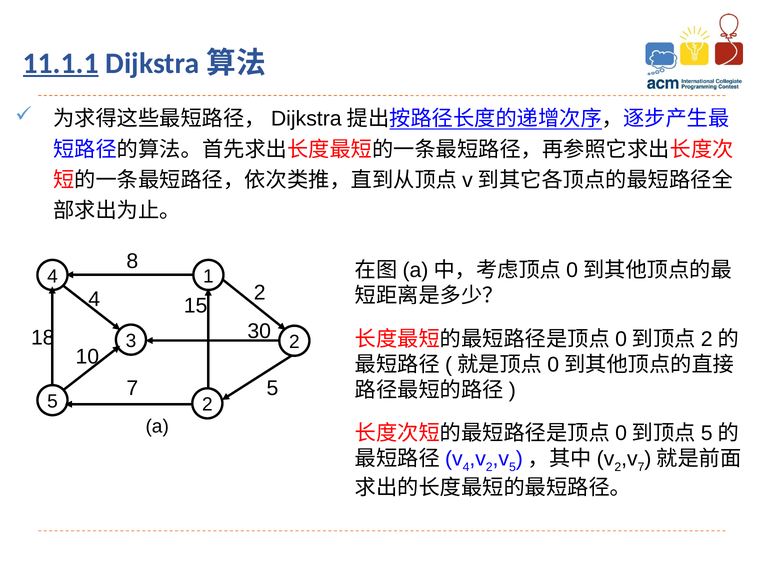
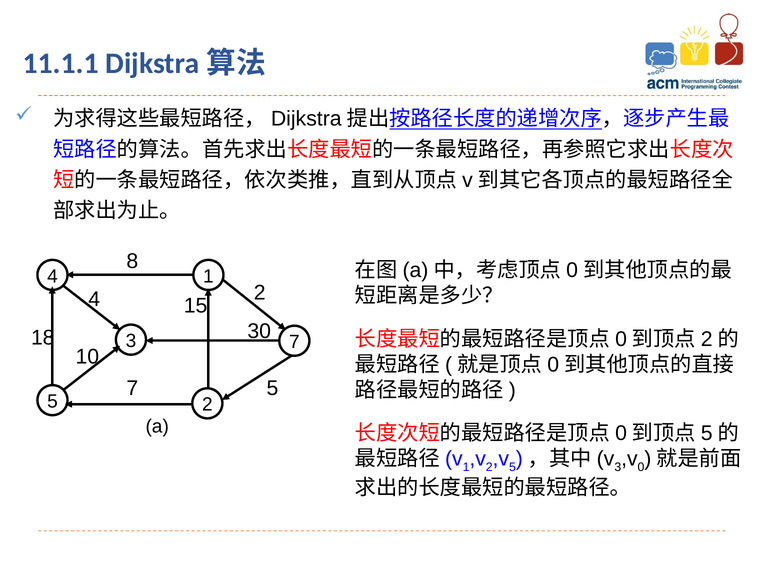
11.1.1 underline: present -> none (61, 63)
3 2: 2 -> 7 (294, 342)
4: 4 -> 1 (466, 467)
2: 2 -> 3 (618, 467)
7: 7 -> 0 (641, 467)
